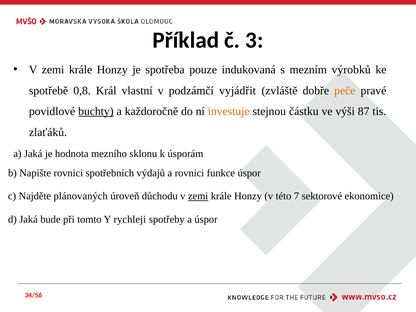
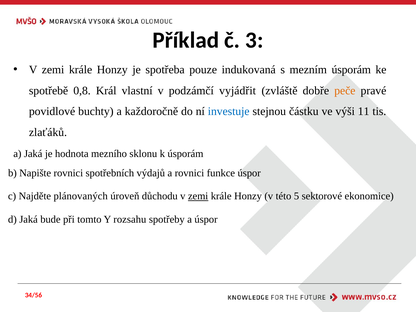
mezním výrobků: výrobků -> úsporám (351, 70)
buchty underline: present -> none (96, 111)
investuje colour: orange -> blue (229, 111)
87: 87 -> 11 (364, 111)
7: 7 -> 5 (296, 196)
rychleji: rychleji -> rozsahu (130, 219)
